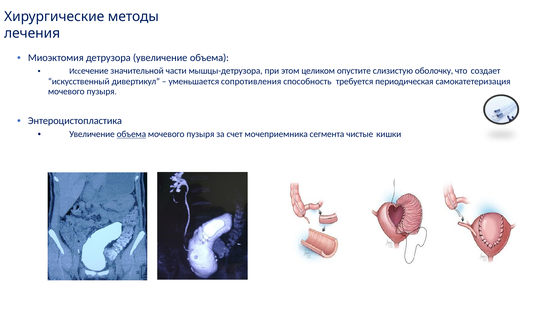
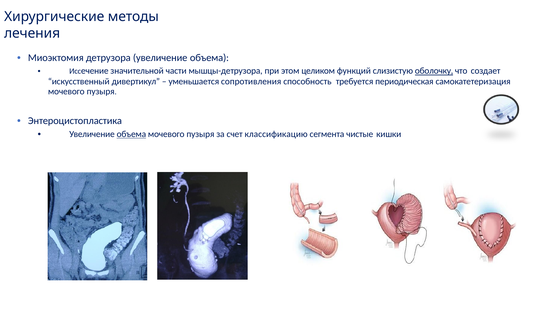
опустите: опустите -> функций (354, 71)
оболочку underline: none -> present (434, 71)
мочеприемника: мочеприемника -> классификацию (276, 134)
